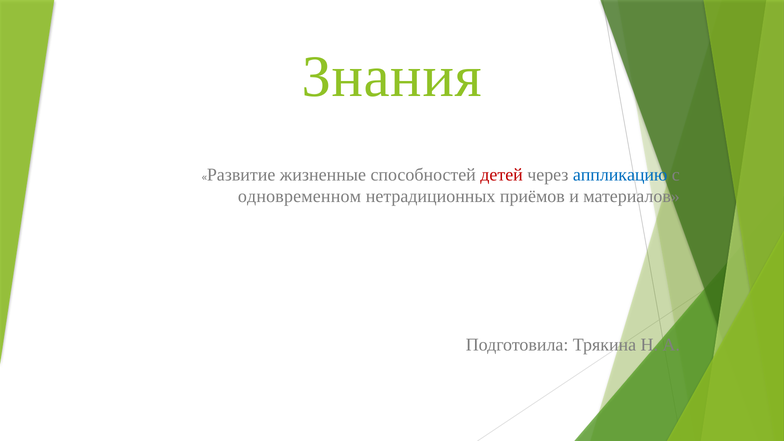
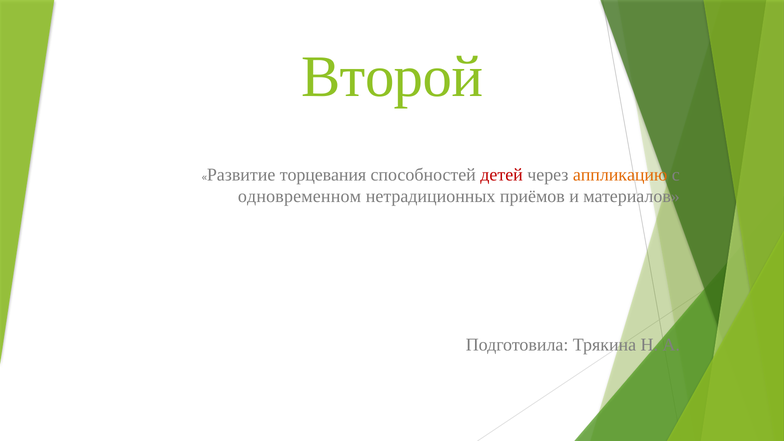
Знания: Знания -> Второй (392, 77)
жизненные: жизненные -> торцевания (323, 175)
аппликацию colour: blue -> orange (620, 175)
